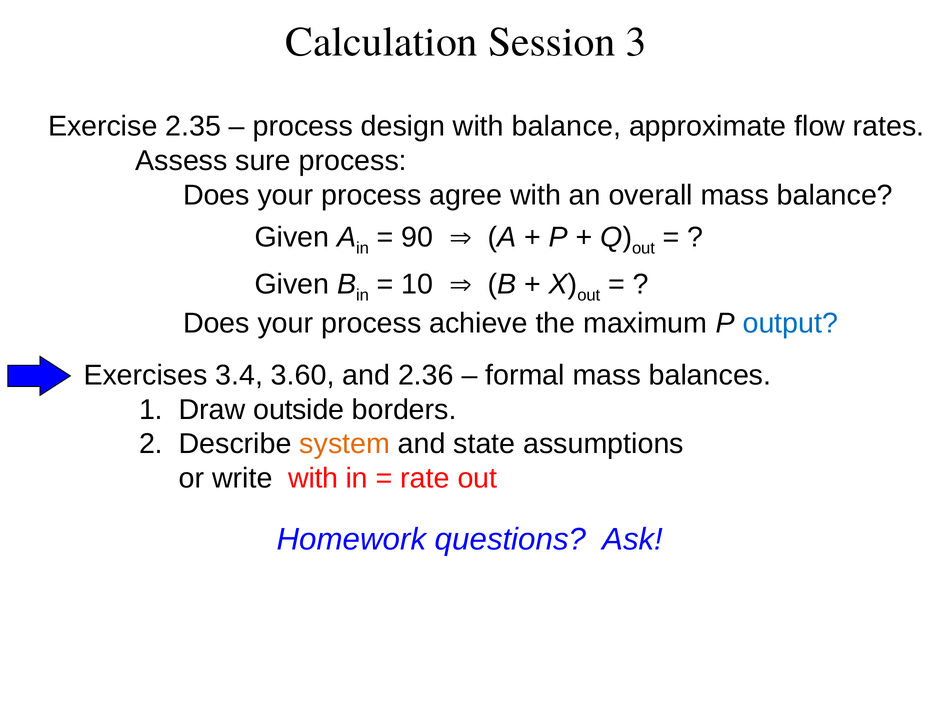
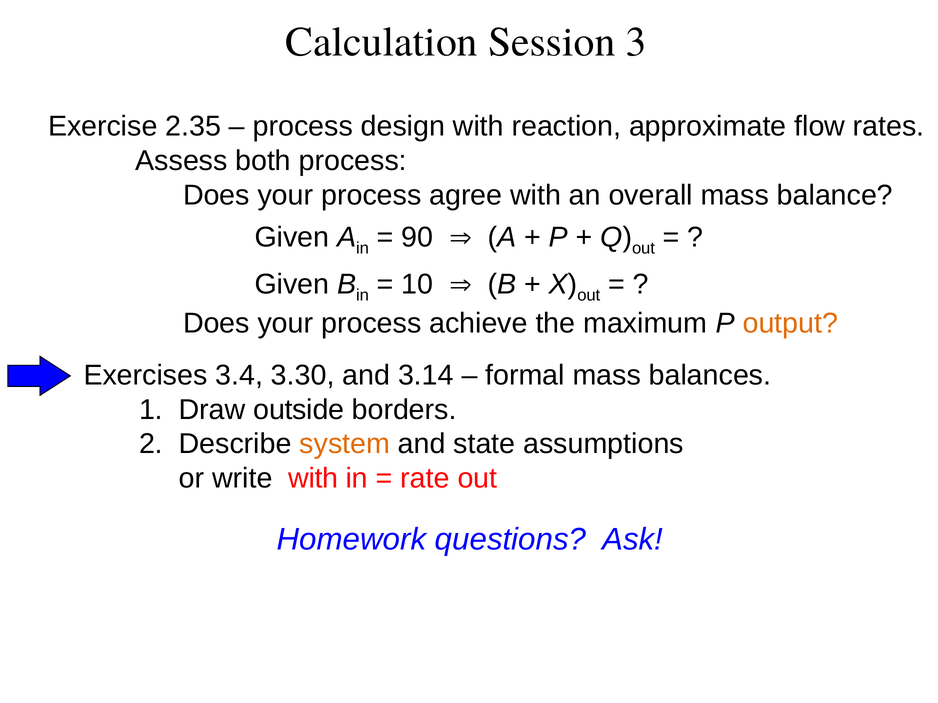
with balance: balance -> reaction (566, 126)
sure: sure -> both (263, 161)
output colour: blue -> orange (790, 323)
3.60: 3.60 -> 3.30 (303, 376)
2.36: 2.36 -> 3.14 (426, 376)
